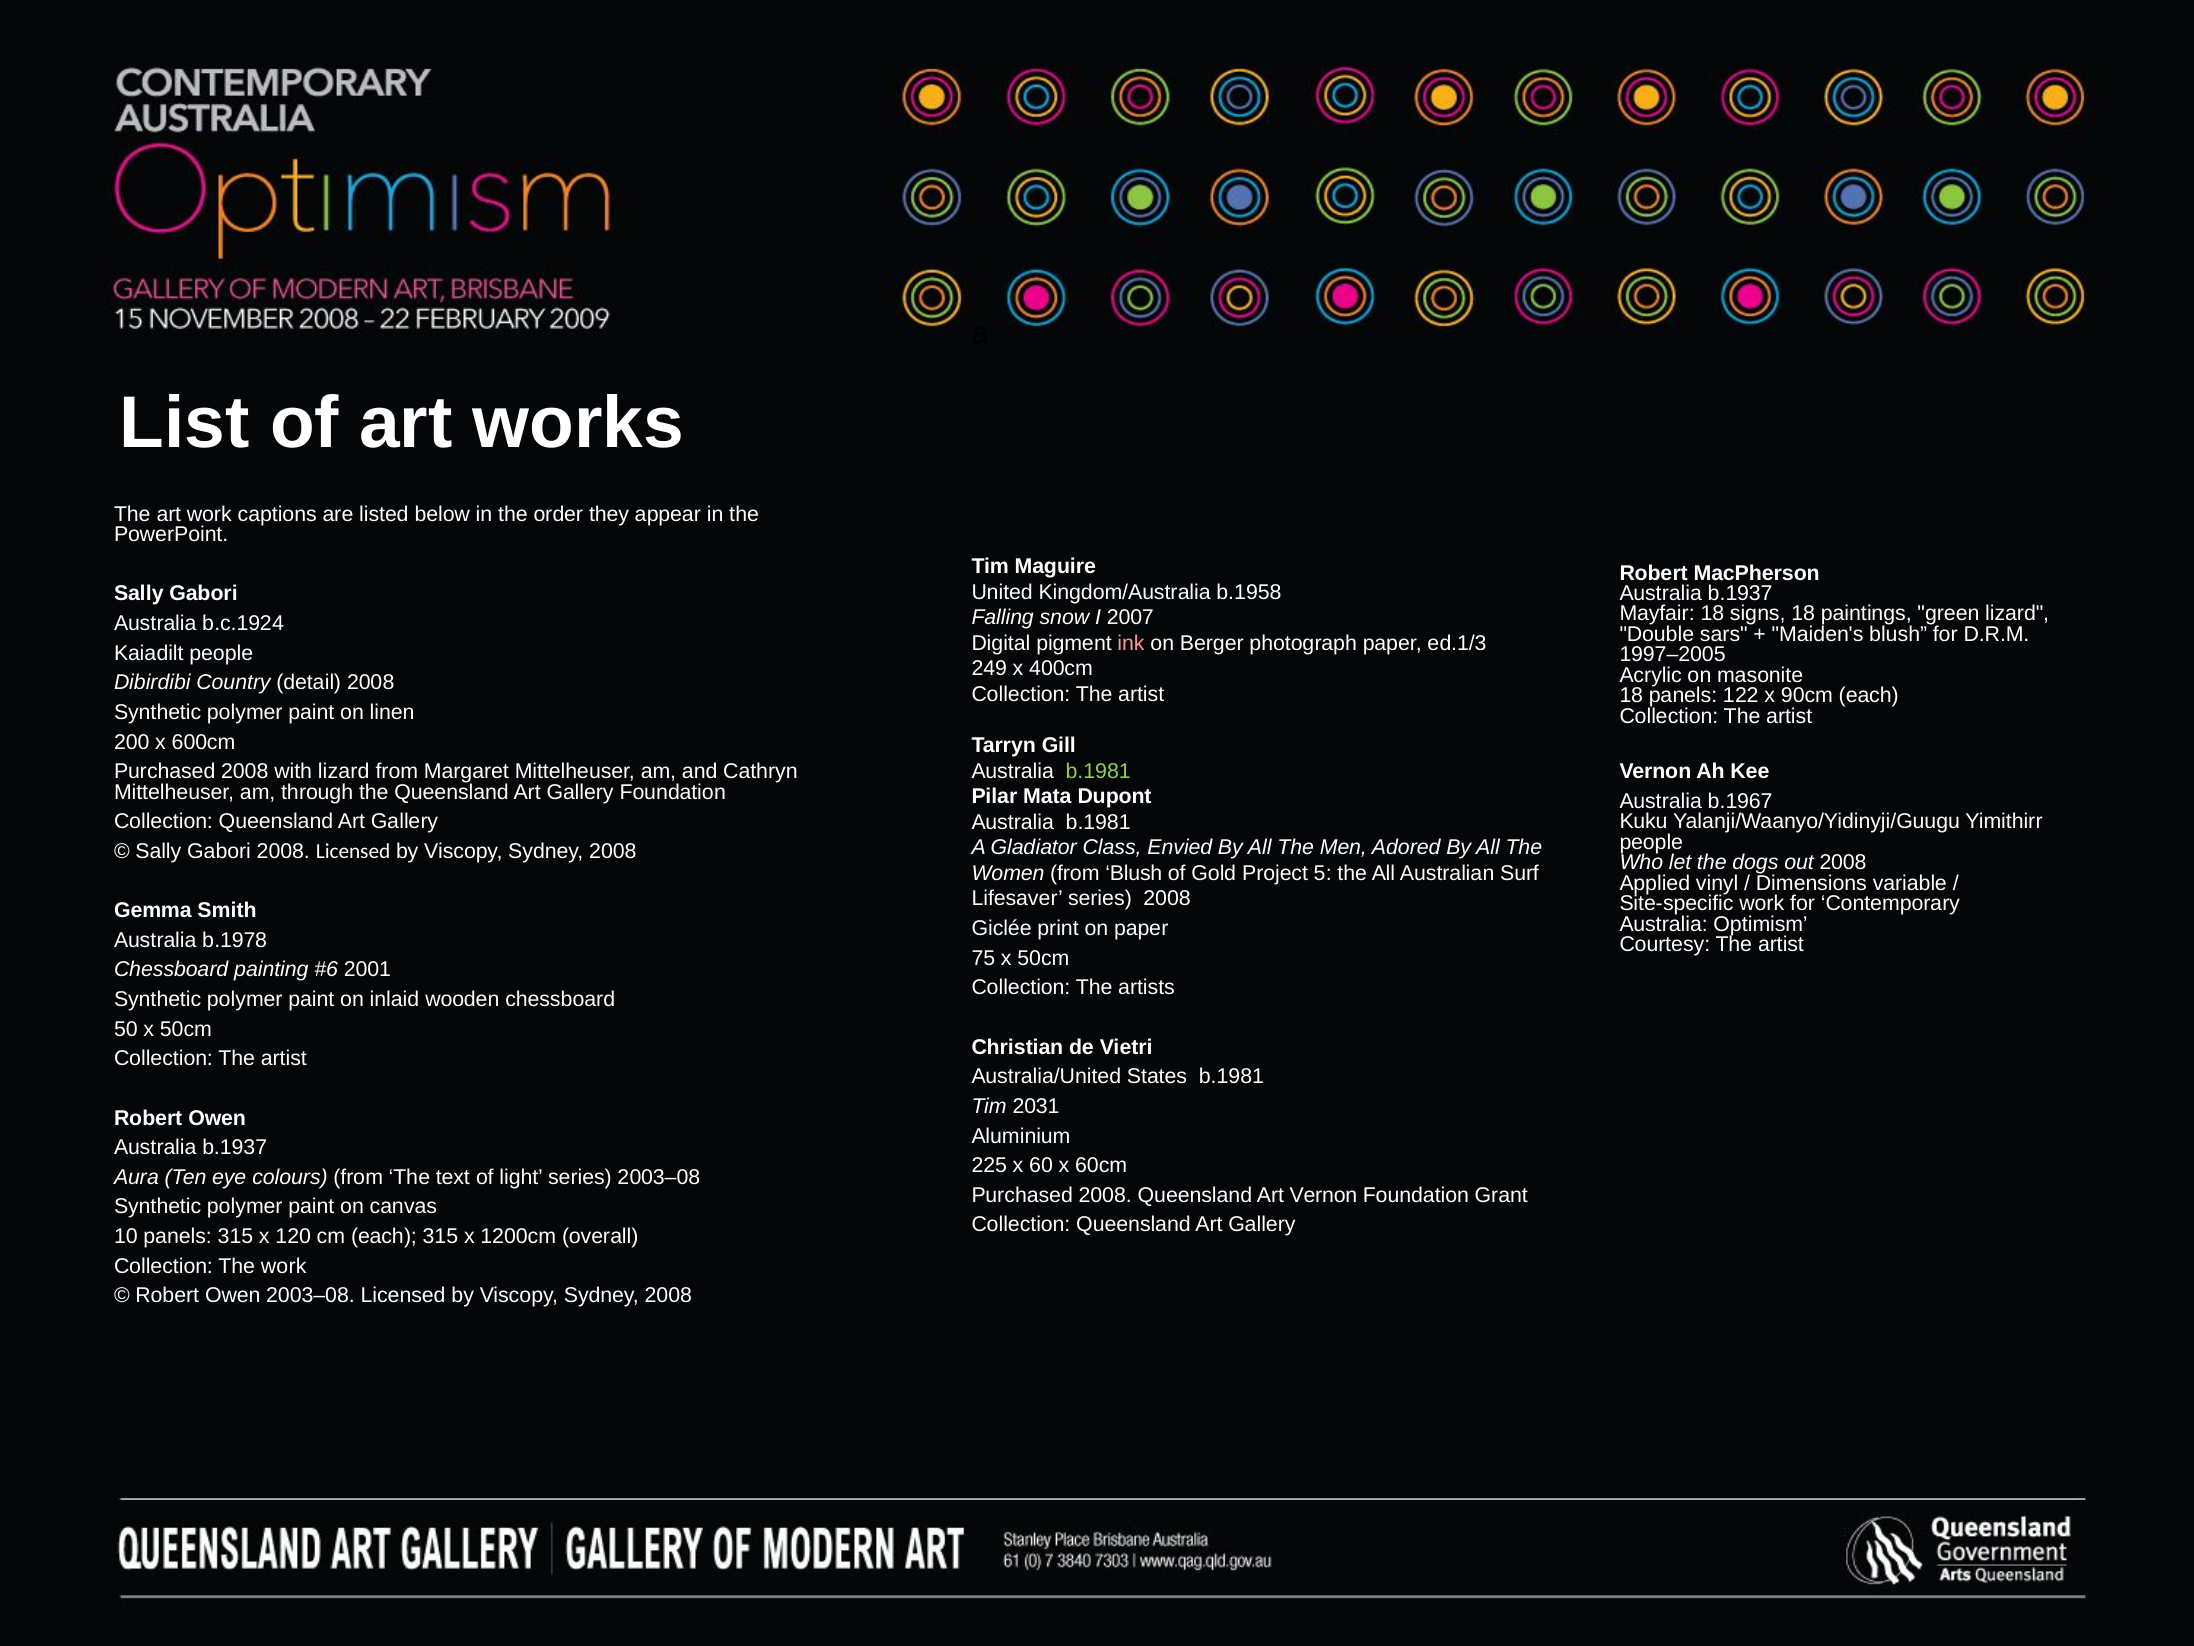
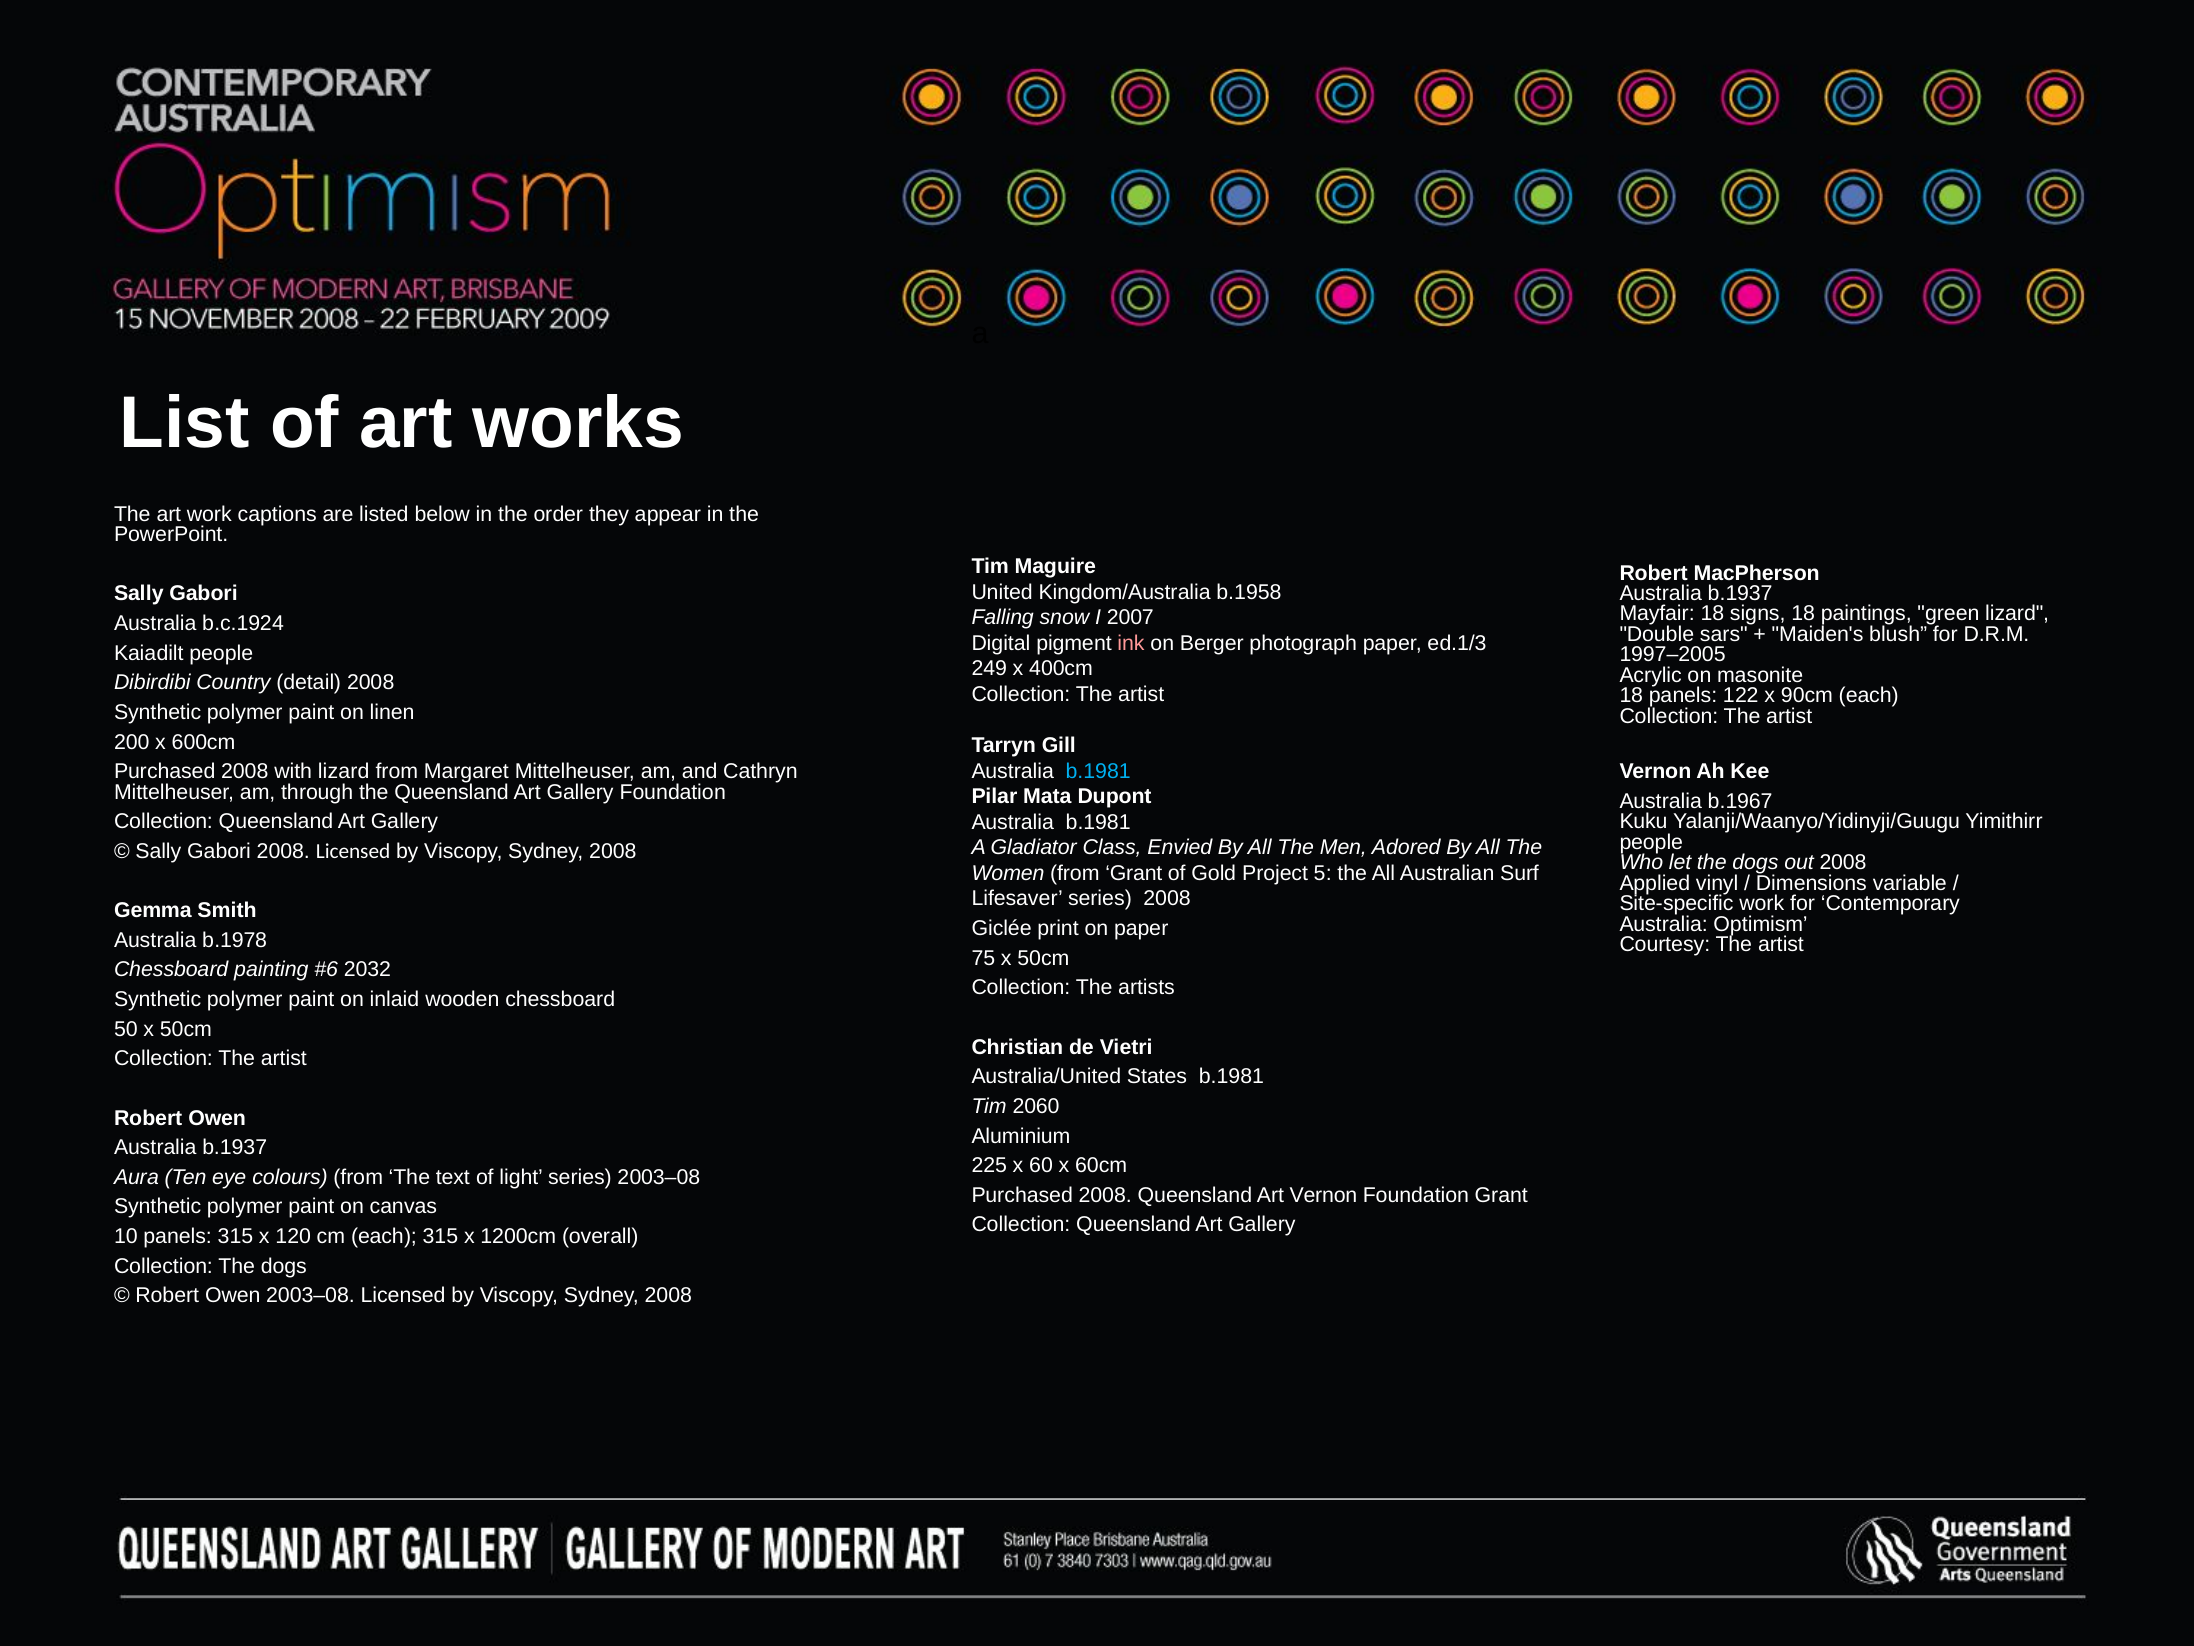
b.1981 colour: light green -> light blue (1098, 771)
from Blush: Blush -> Grant (1134, 873)
2001: 2001 -> 2032 (367, 970)
2031: 2031 -> 2060 (1036, 1106)
Collection The work: work -> dogs (284, 1266)
